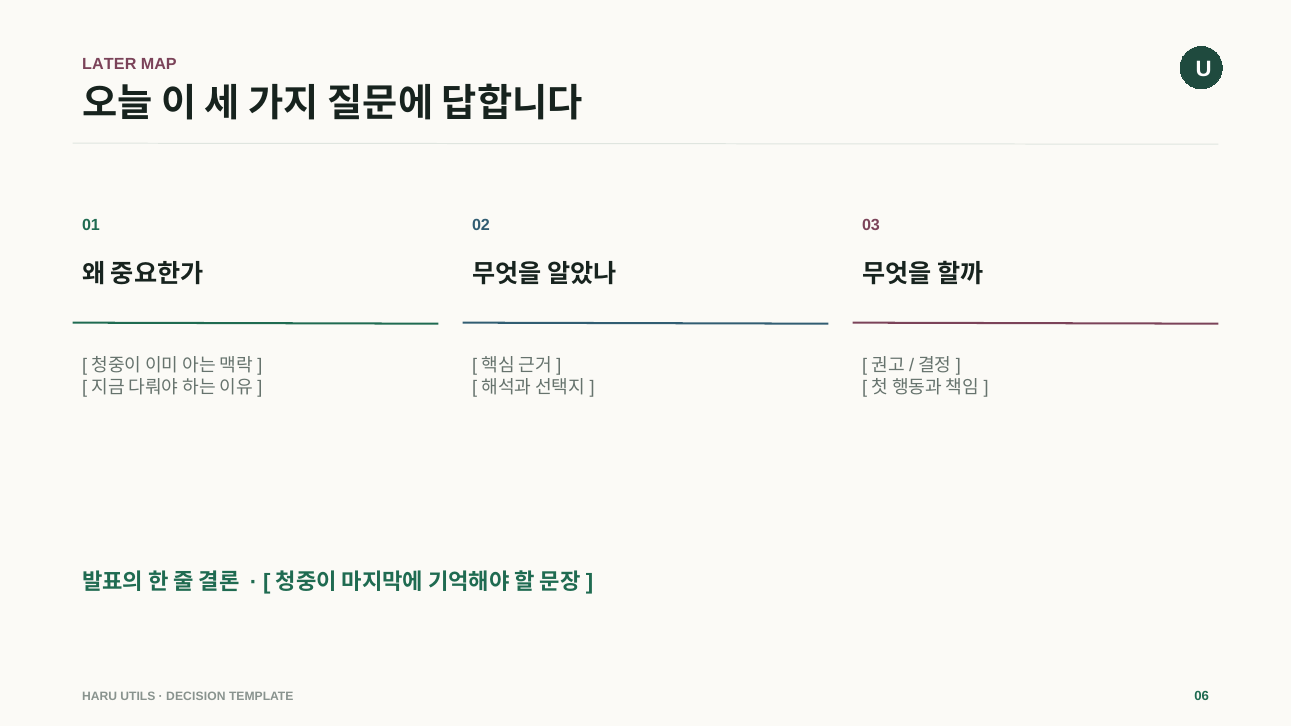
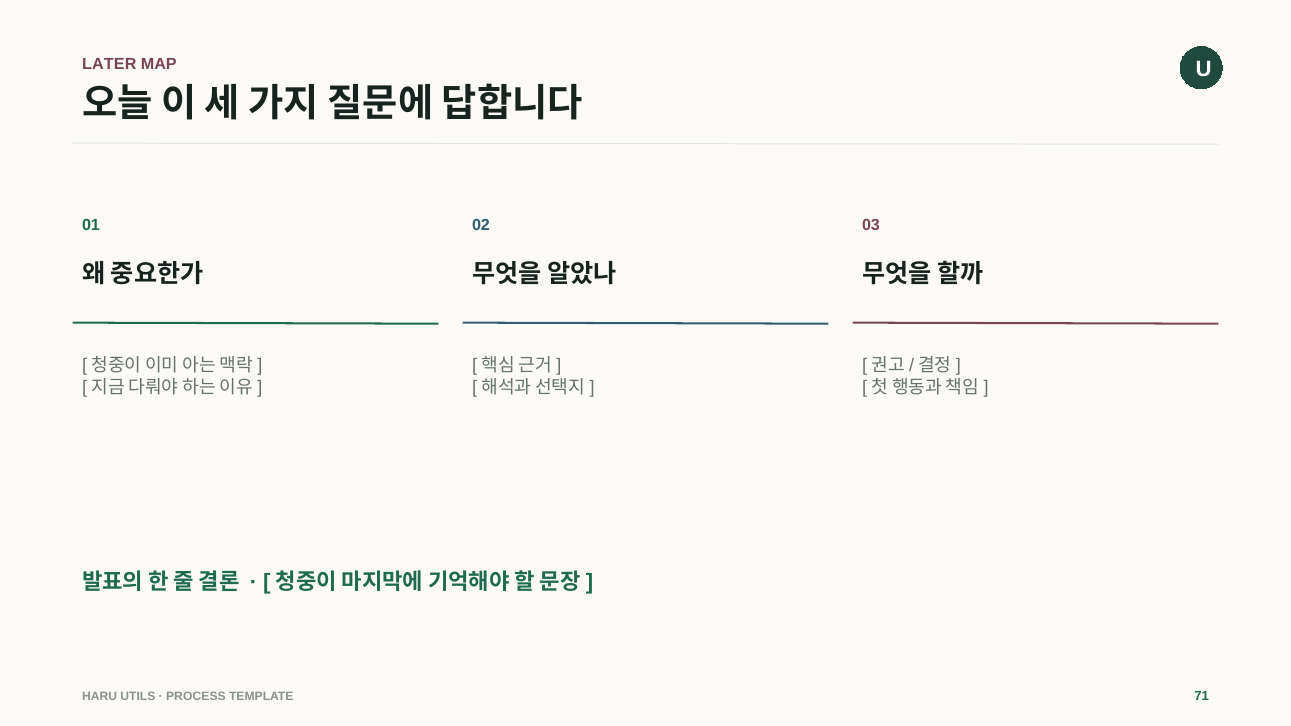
DECISION: DECISION -> PROCESS (196, 697)
06: 06 -> 71 (1202, 697)
